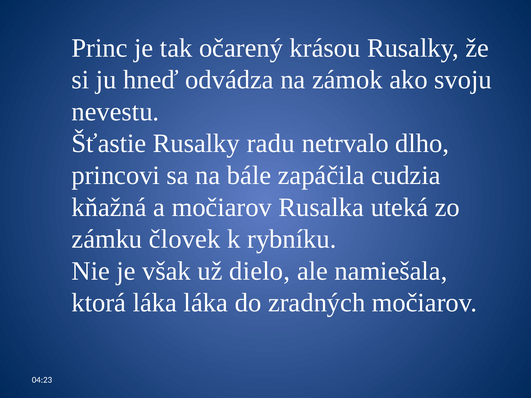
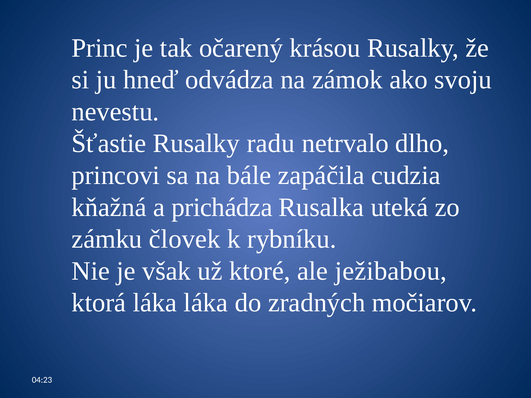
a močiarov: močiarov -> prichádza (222, 207)
dielo: dielo -> ktoré (260, 271)
namiešala: namiešala -> ježibabou (391, 271)
